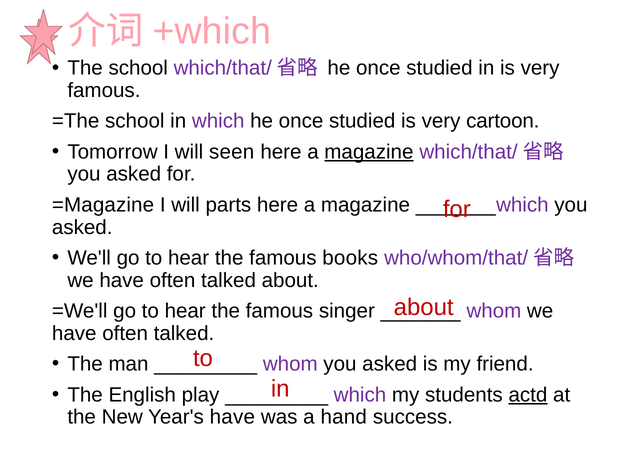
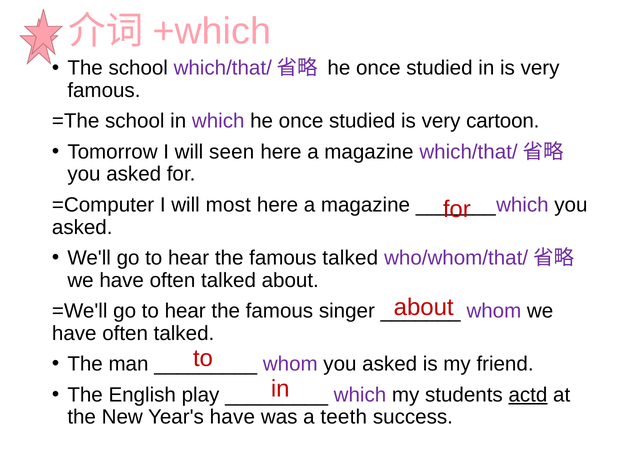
magazine underline: present -> none (369, 152)
=Magazine: =Magazine -> =Computer (103, 205)
parts: parts -> most (228, 205)
famous books: books -> talked (350, 258)
hand: hand -> teeth (344, 417)
